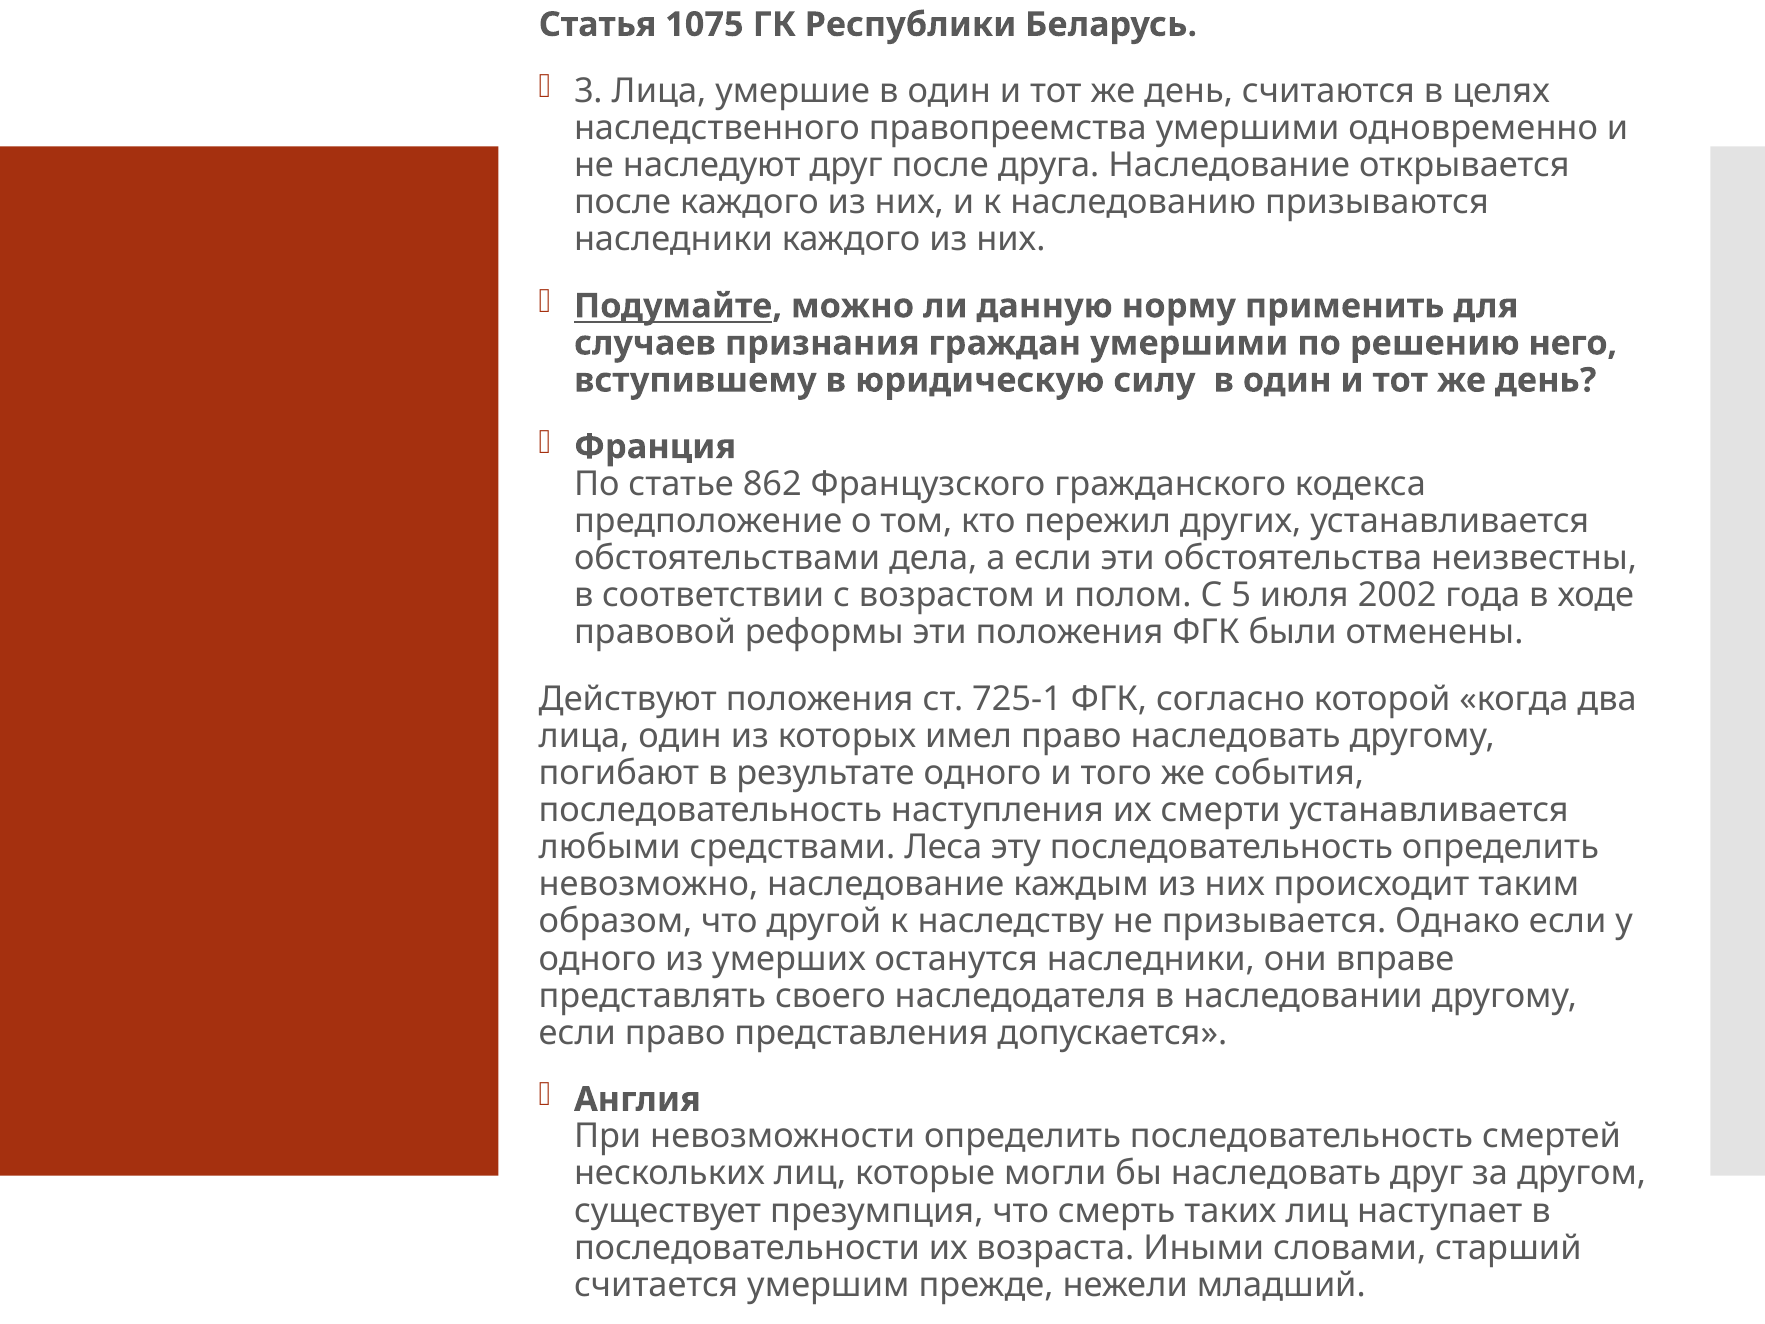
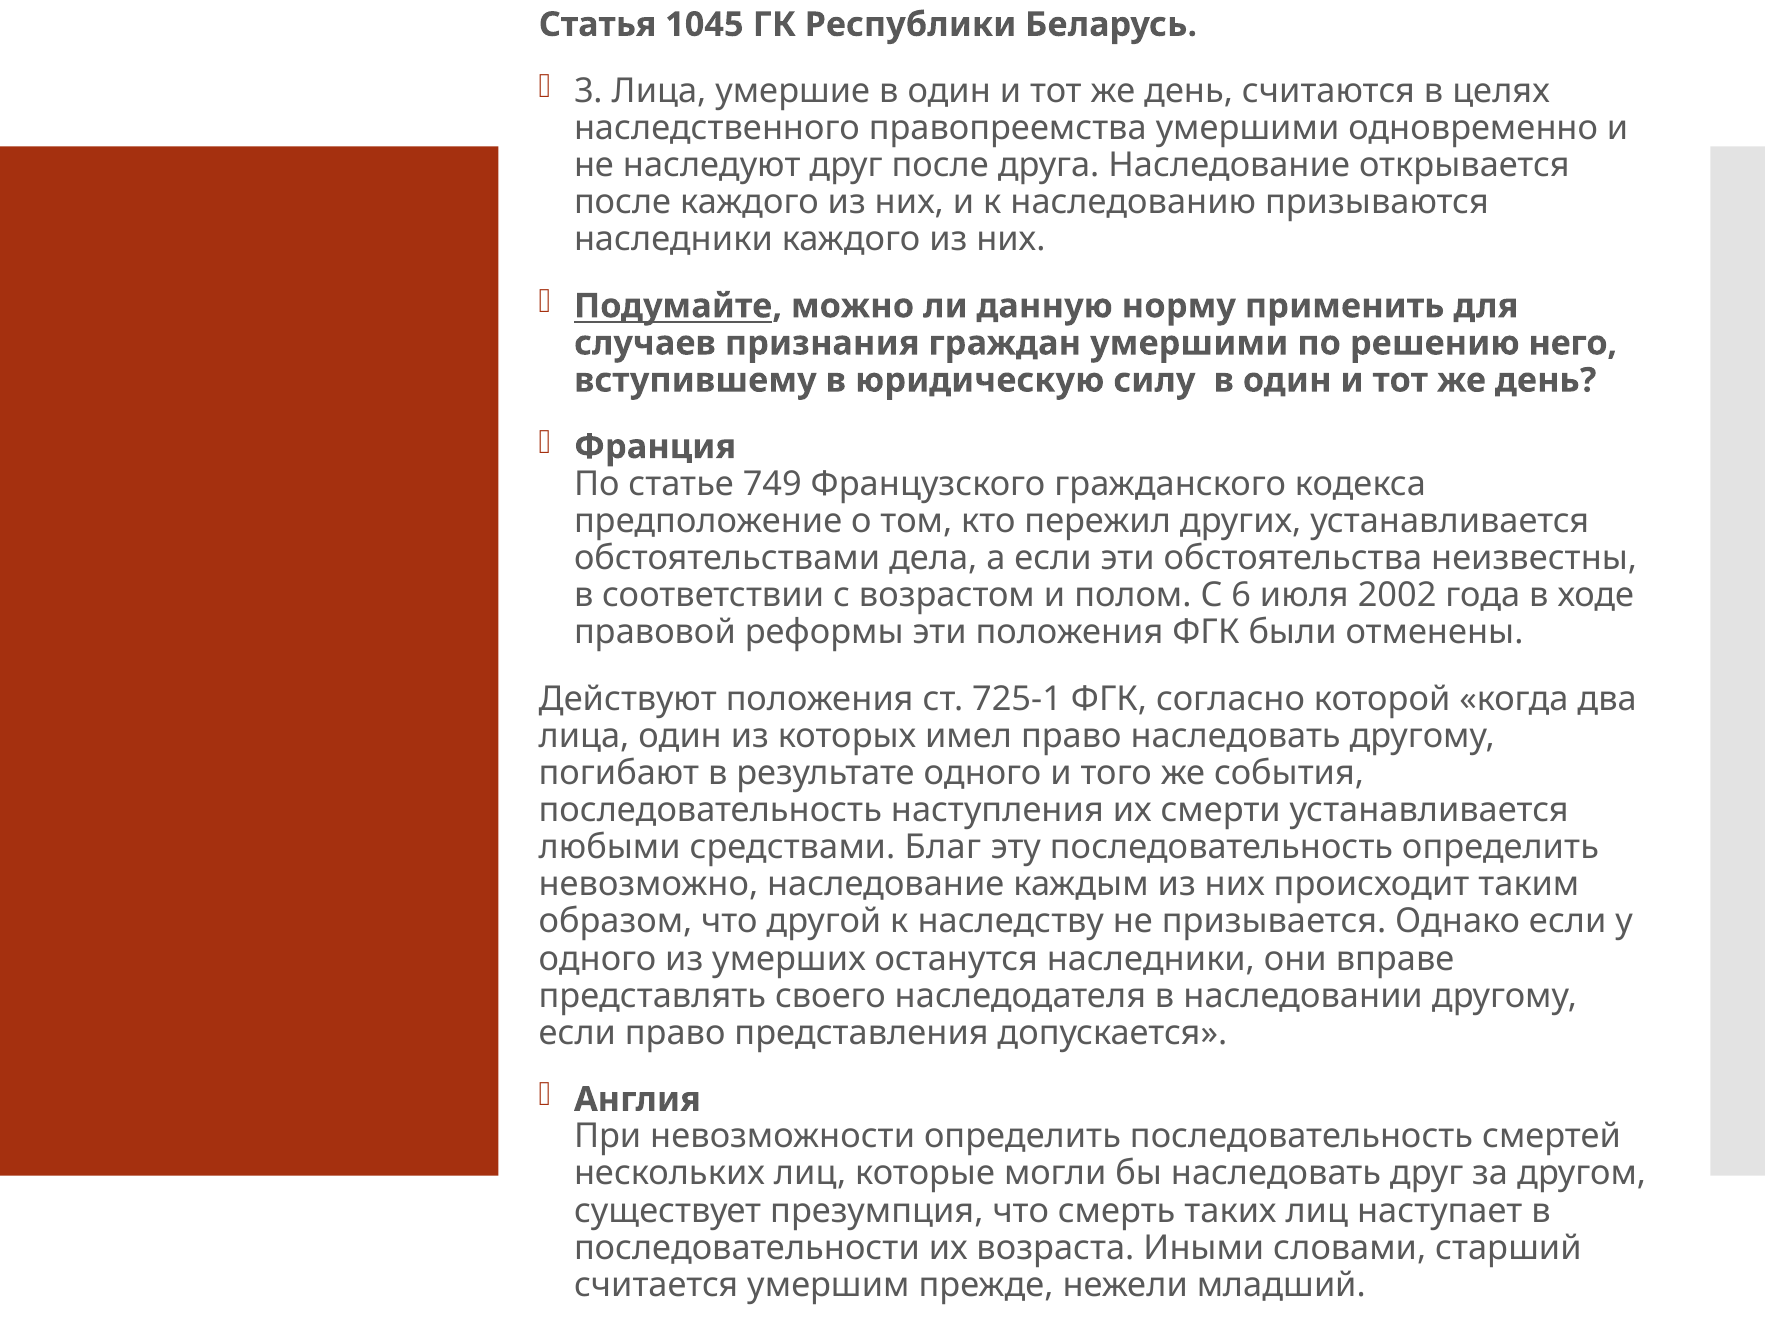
1075: 1075 -> 1045 (704, 25)
862: 862 -> 749 (772, 484)
5: 5 -> 6 (1241, 595)
Леса: Леса -> Благ (943, 847)
